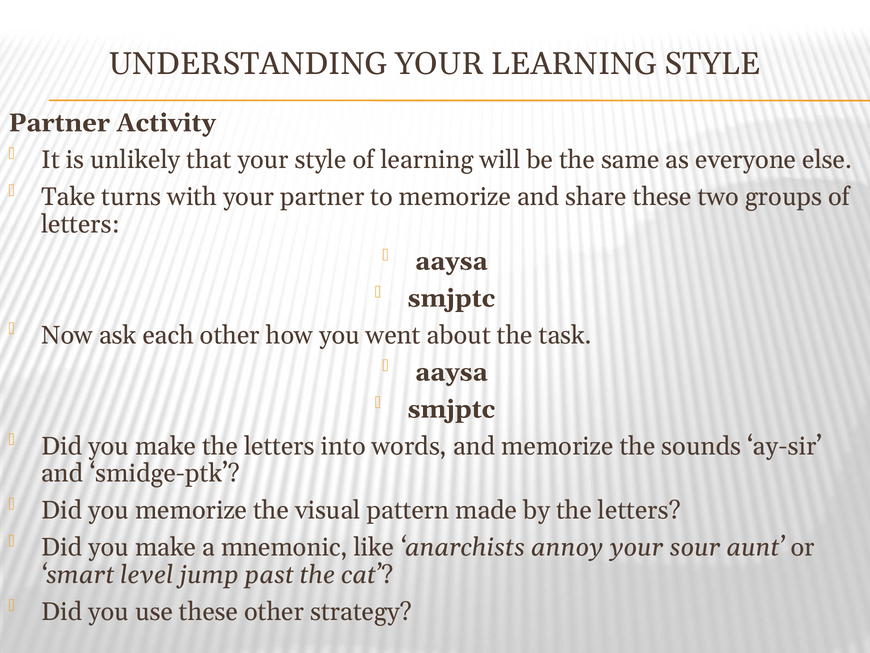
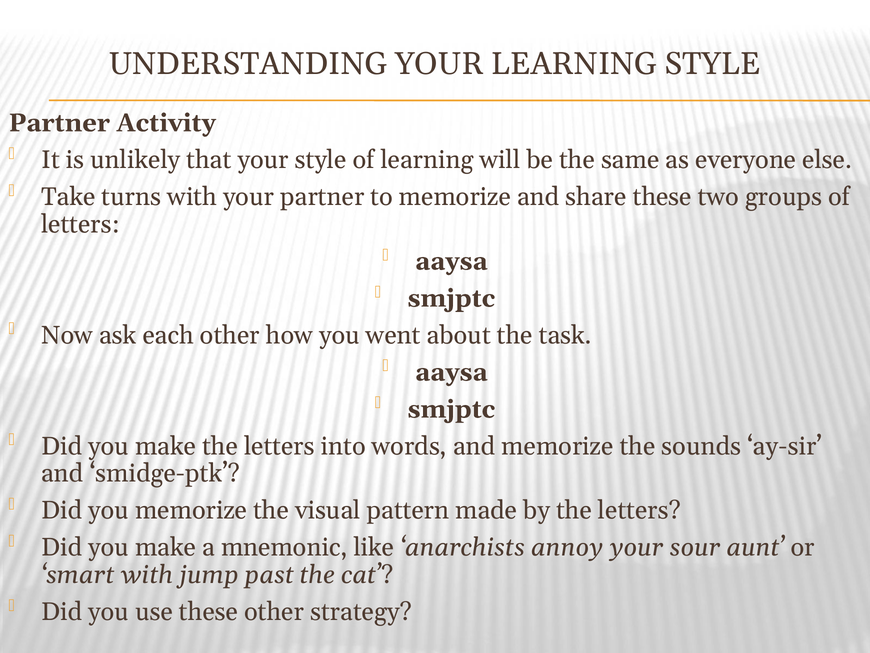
smart level: level -> with (147, 575)
